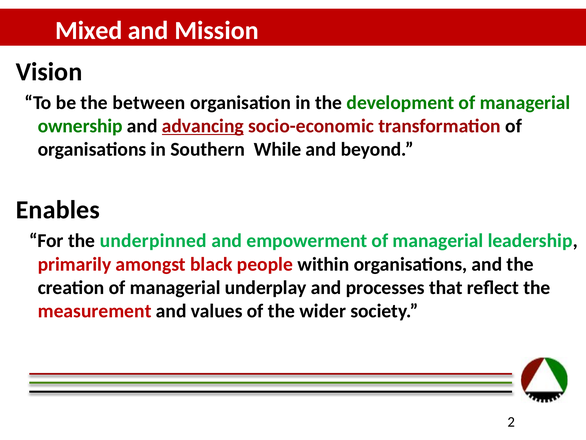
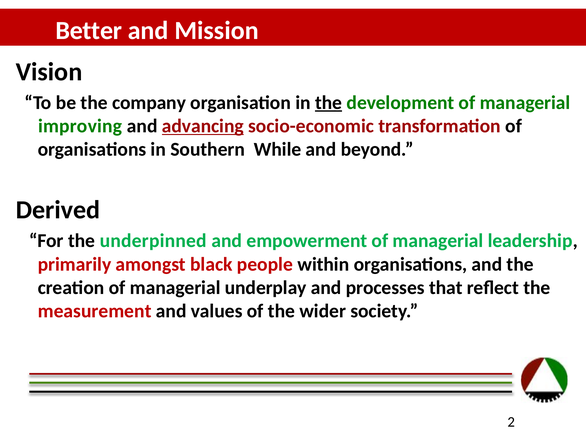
Mixed: Mixed -> Better (89, 31)
between: between -> company (149, 102)
the underline: none -> present (329, 102)
ownership: ownership -> improving (80, 126)
Enables: Enables -> Derived (58, 210)
